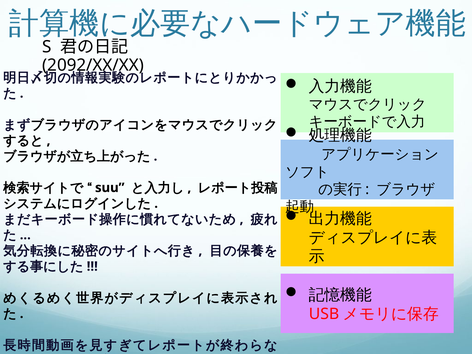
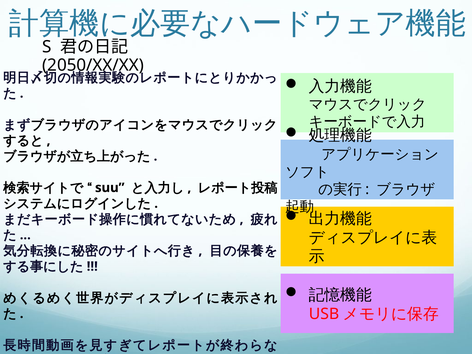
2092/XX/XX: 2092/XX/XX -> 2050/XX/XX (93, 65)
